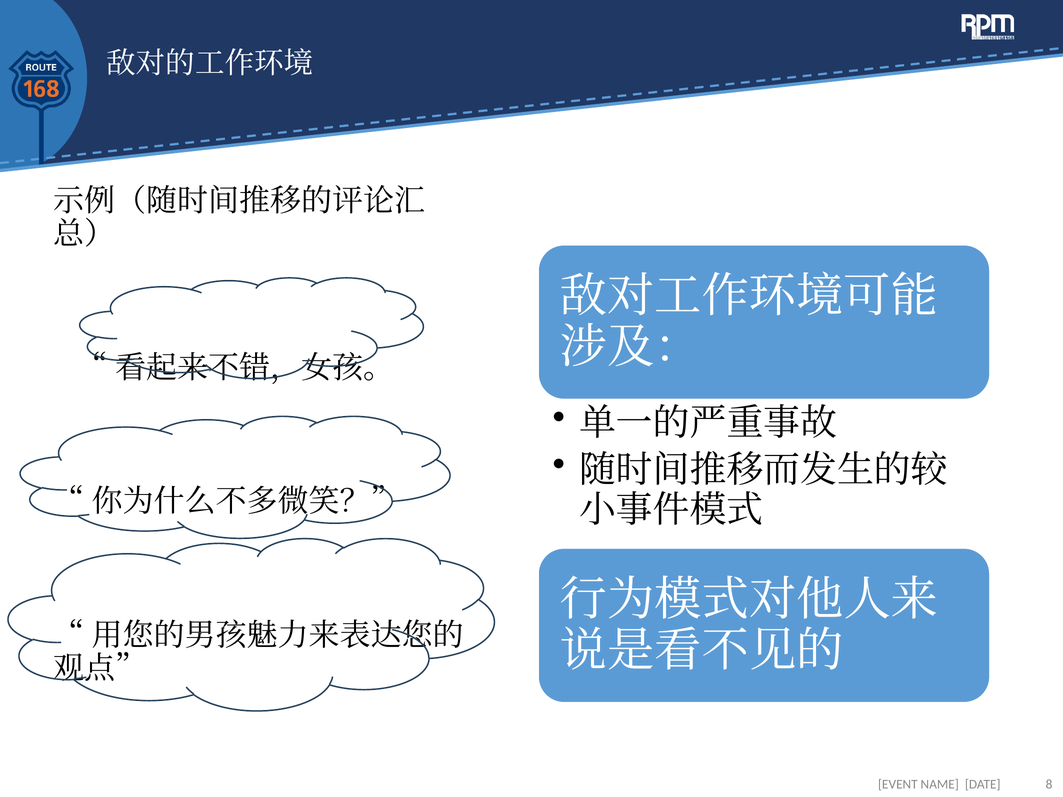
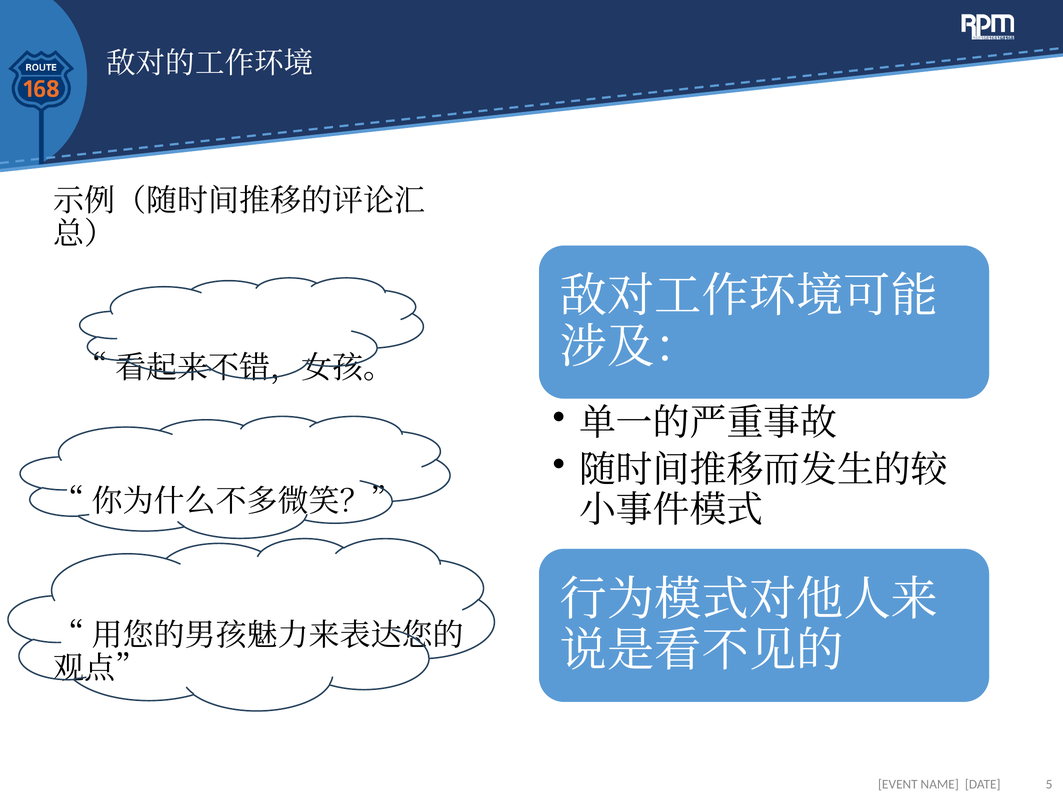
8: 8 -> 5 (1049, 784)
